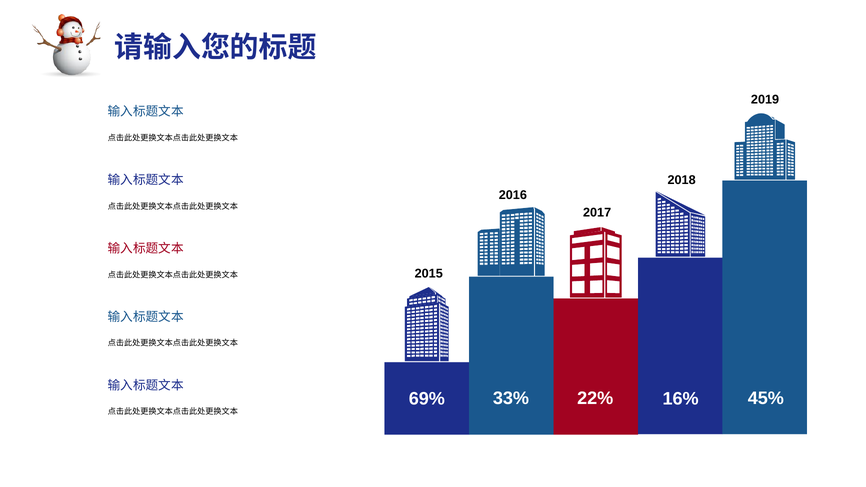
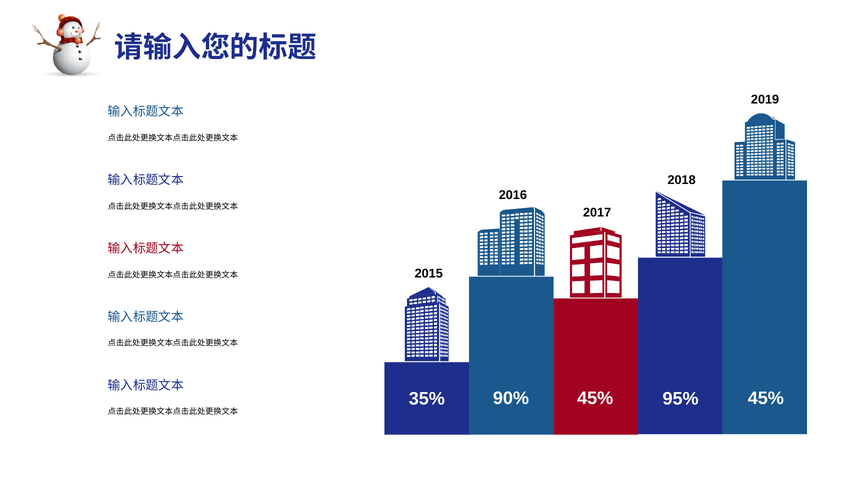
33%: 33% -> 90% (511, 398)
22%: 22% -> 45% (595, 398)
69%: 69% -> 35% (427, 399)
16%: 16% -> 95% (681, 399)
